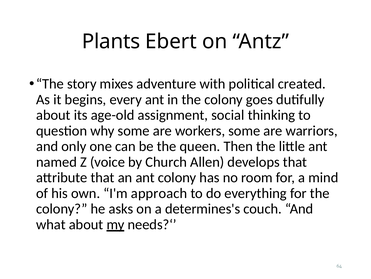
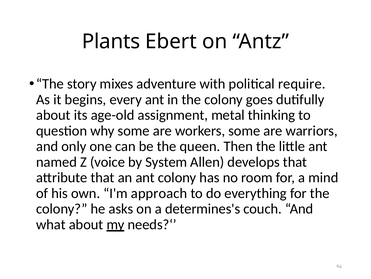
created: created -> require (302, 84)
social: social -> metal (228, 115)
Church: Church -> System (166, 162)
